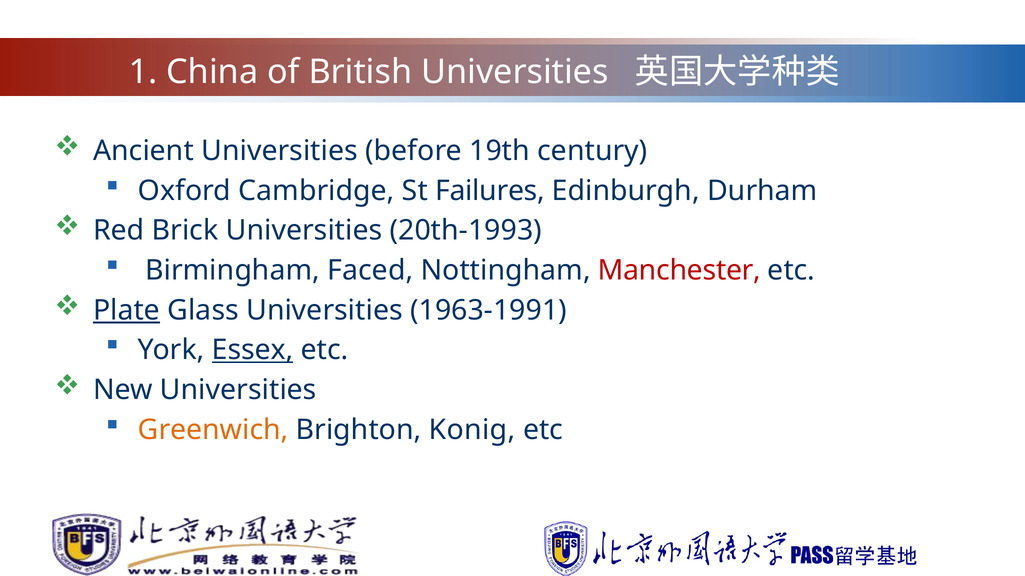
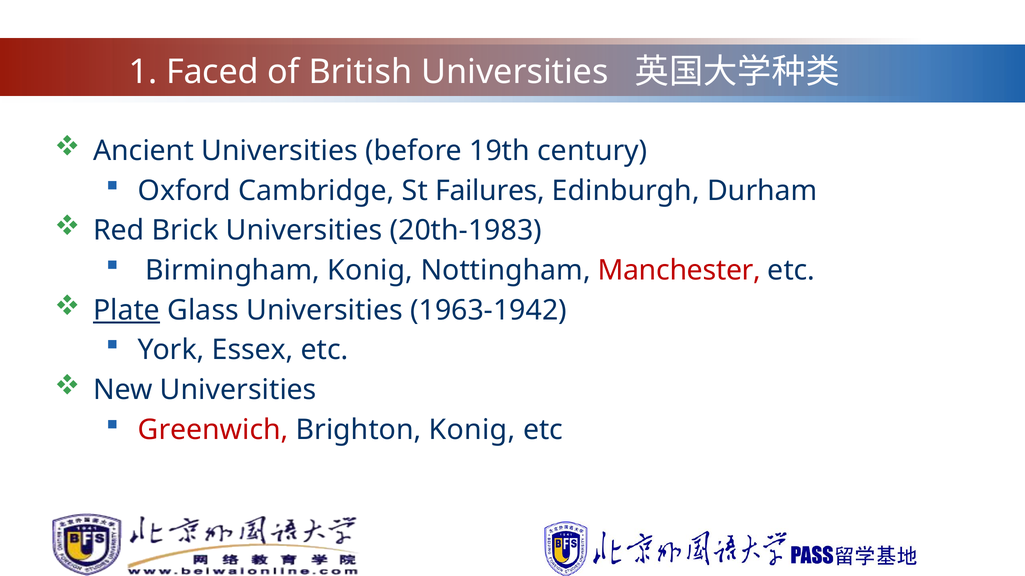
China: China -> Faced (212, 72)
20th-1993: 20th-1993 -> 20th-1983 (466, 231)
Birmingham Faced: Faced -> Konig (370, 271)
1963-1991: 1963-1991 -> 1963-1942 (489, 311)
Essex underline: present -> none (253, 350)
Greenwich colour: orange -> red (213, 430)
